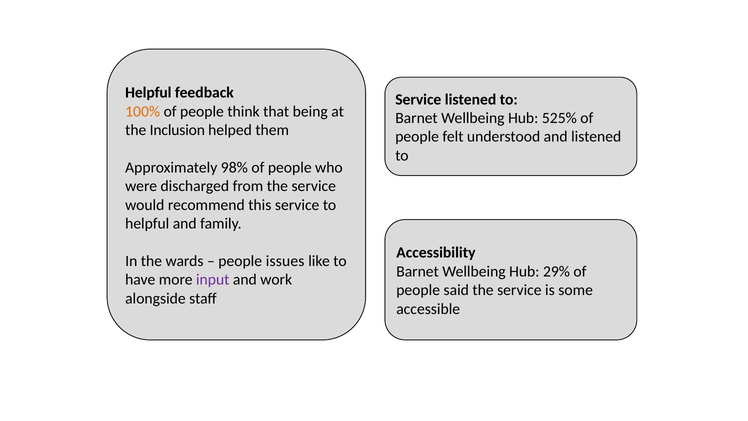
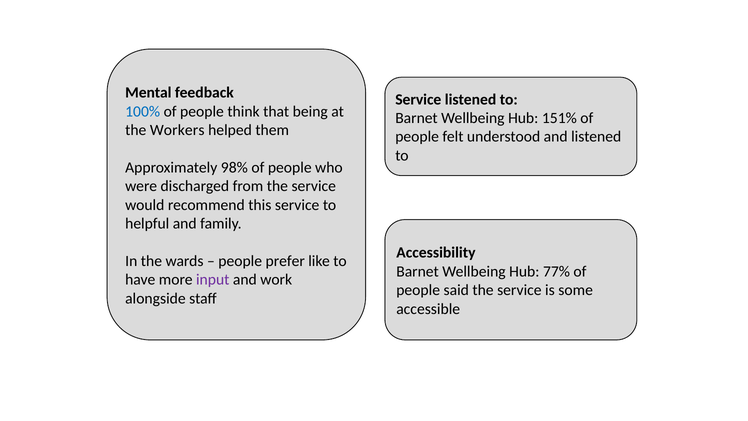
Helpful: Helpful -> Mental (148, 93)
100% colour: orange -> blue (143, 111)
525%: 525% -> 151% (559, 118)
Inclusion: Inclusion -> Workers (177, 130)
issues: issues -> prefer (285, 261)
29%: 29% -> 77% (556, 271)
